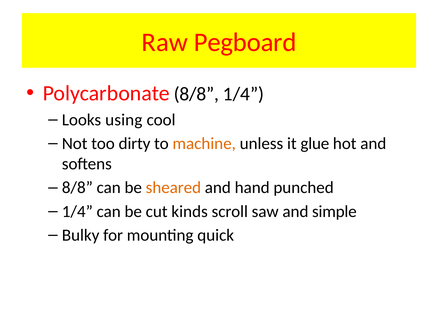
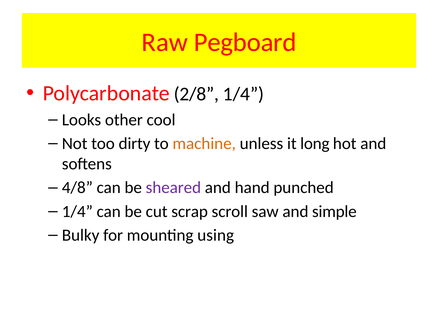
Polycarbonate 8/8: 8/8 -> 2/8 (196, 94)
using: using -> other (124, 120)
glue: glue -> long (315, 144)
8/8: 8/8 -> 4/8 (77, 188)
sheared colour: orange -> purple (173, 188)
kinds: kinds -> scrap (190, 212)
quick: quick -> using (216, 236)
